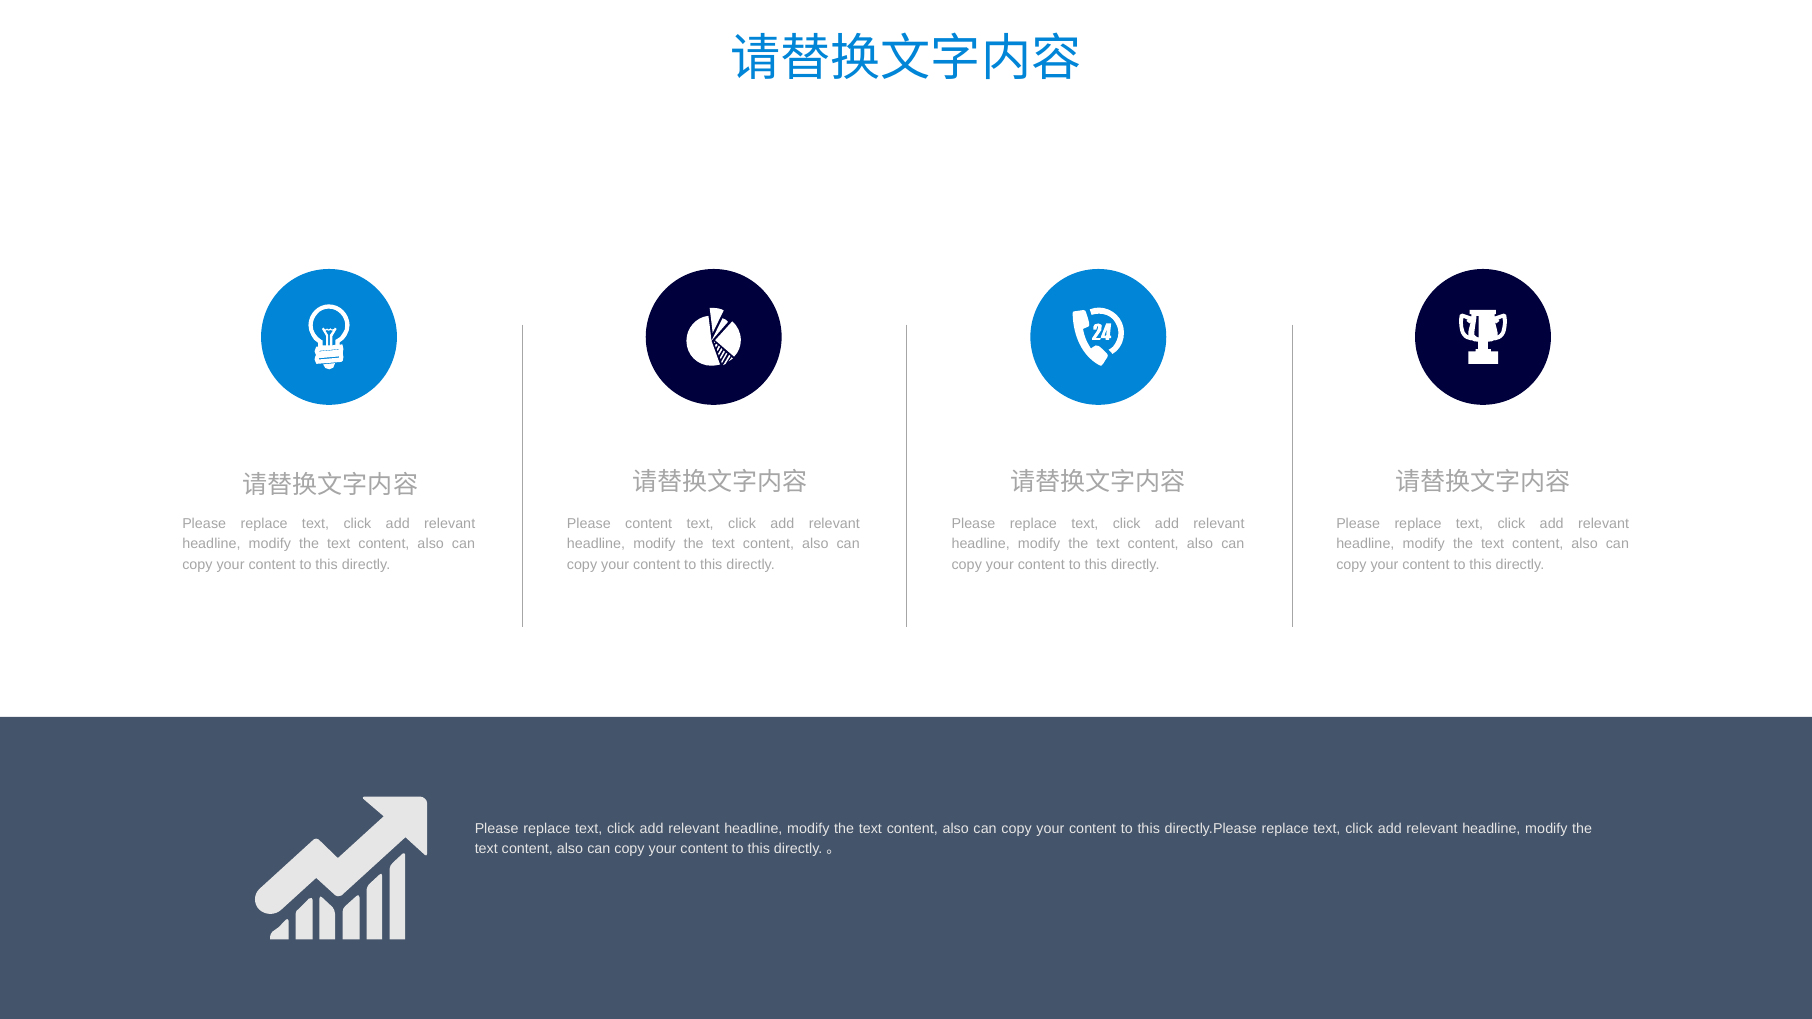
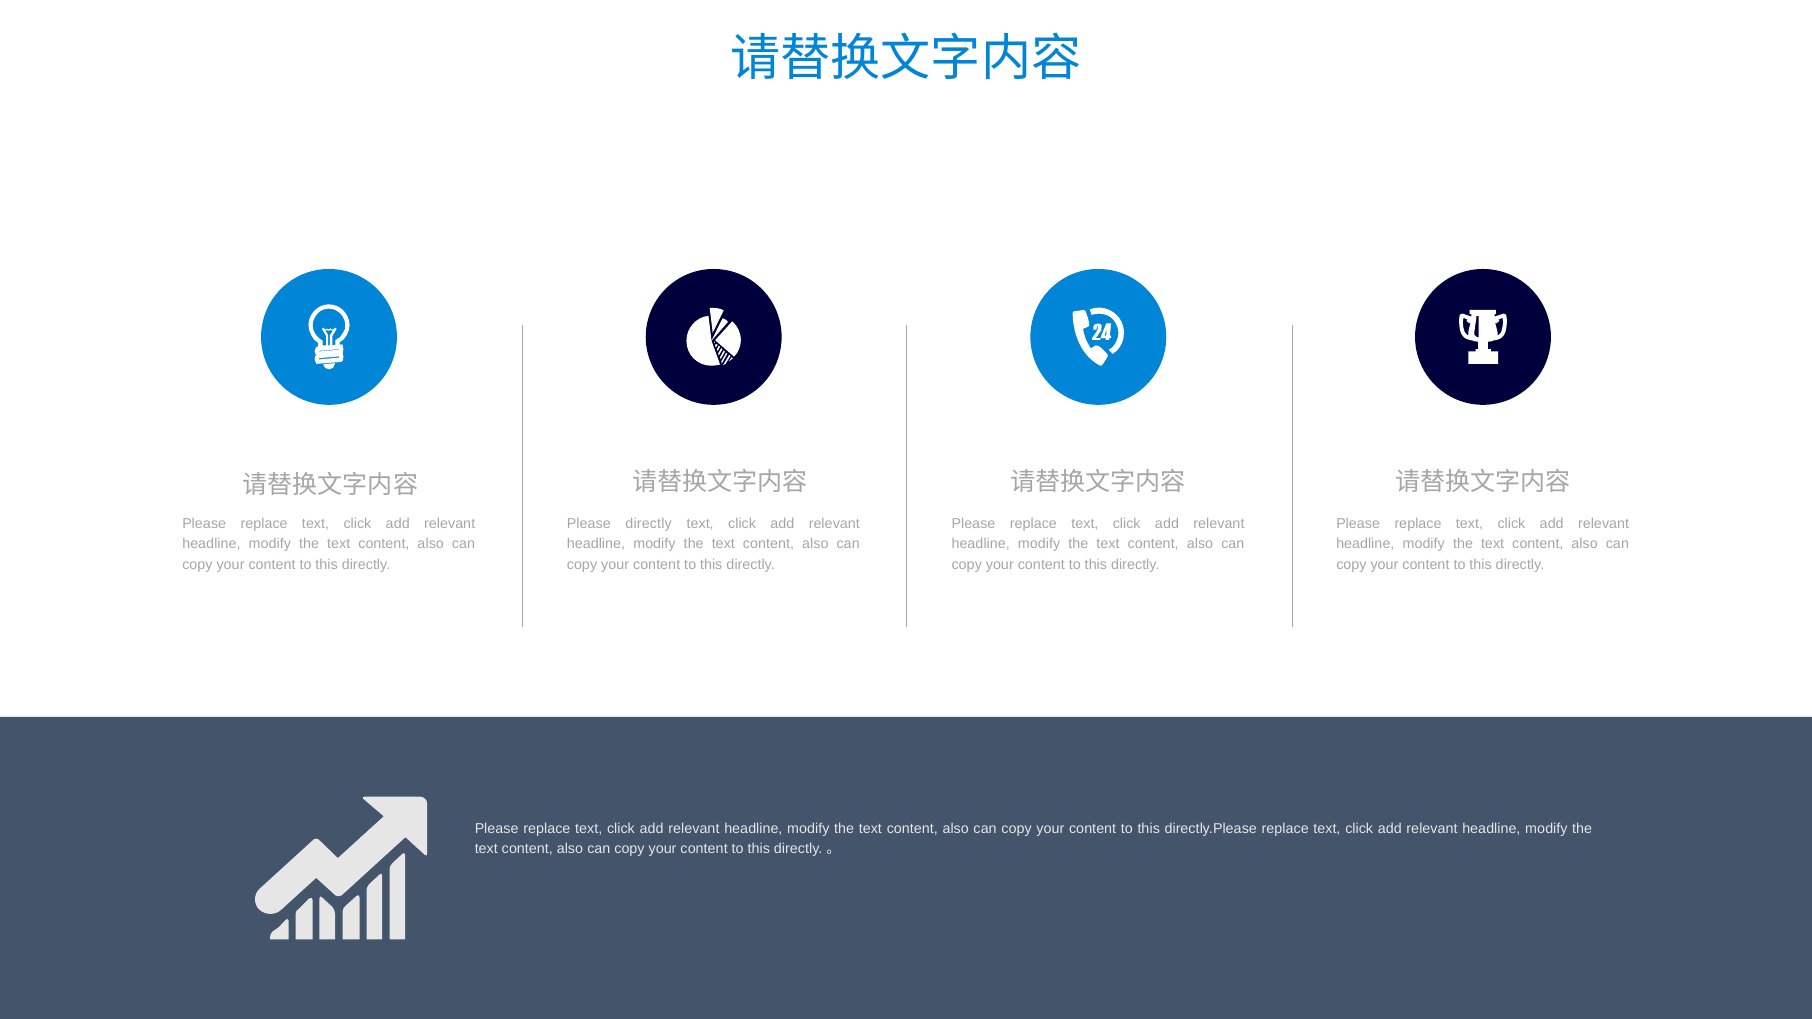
Please content: content -> directly (649, 524)
